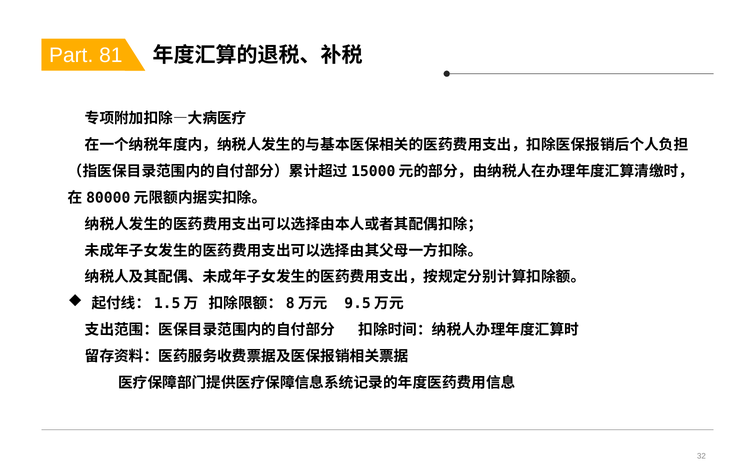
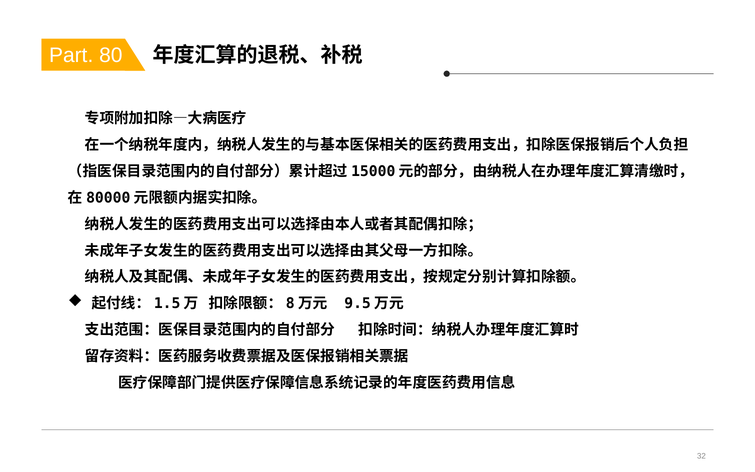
81: 81 -> 80 (111, 55)
